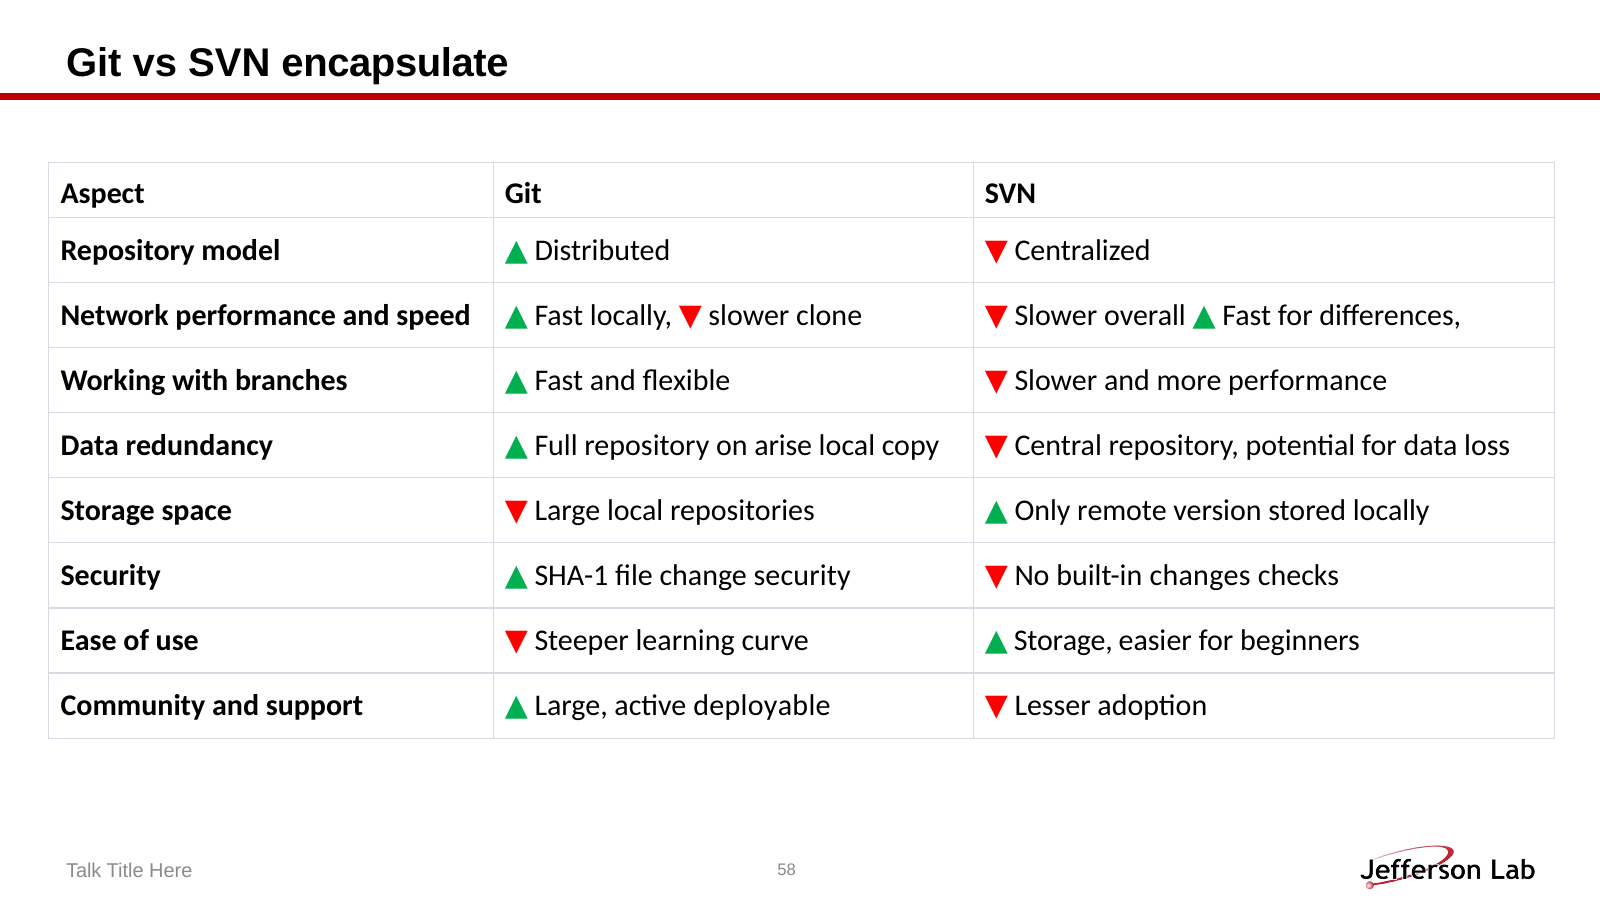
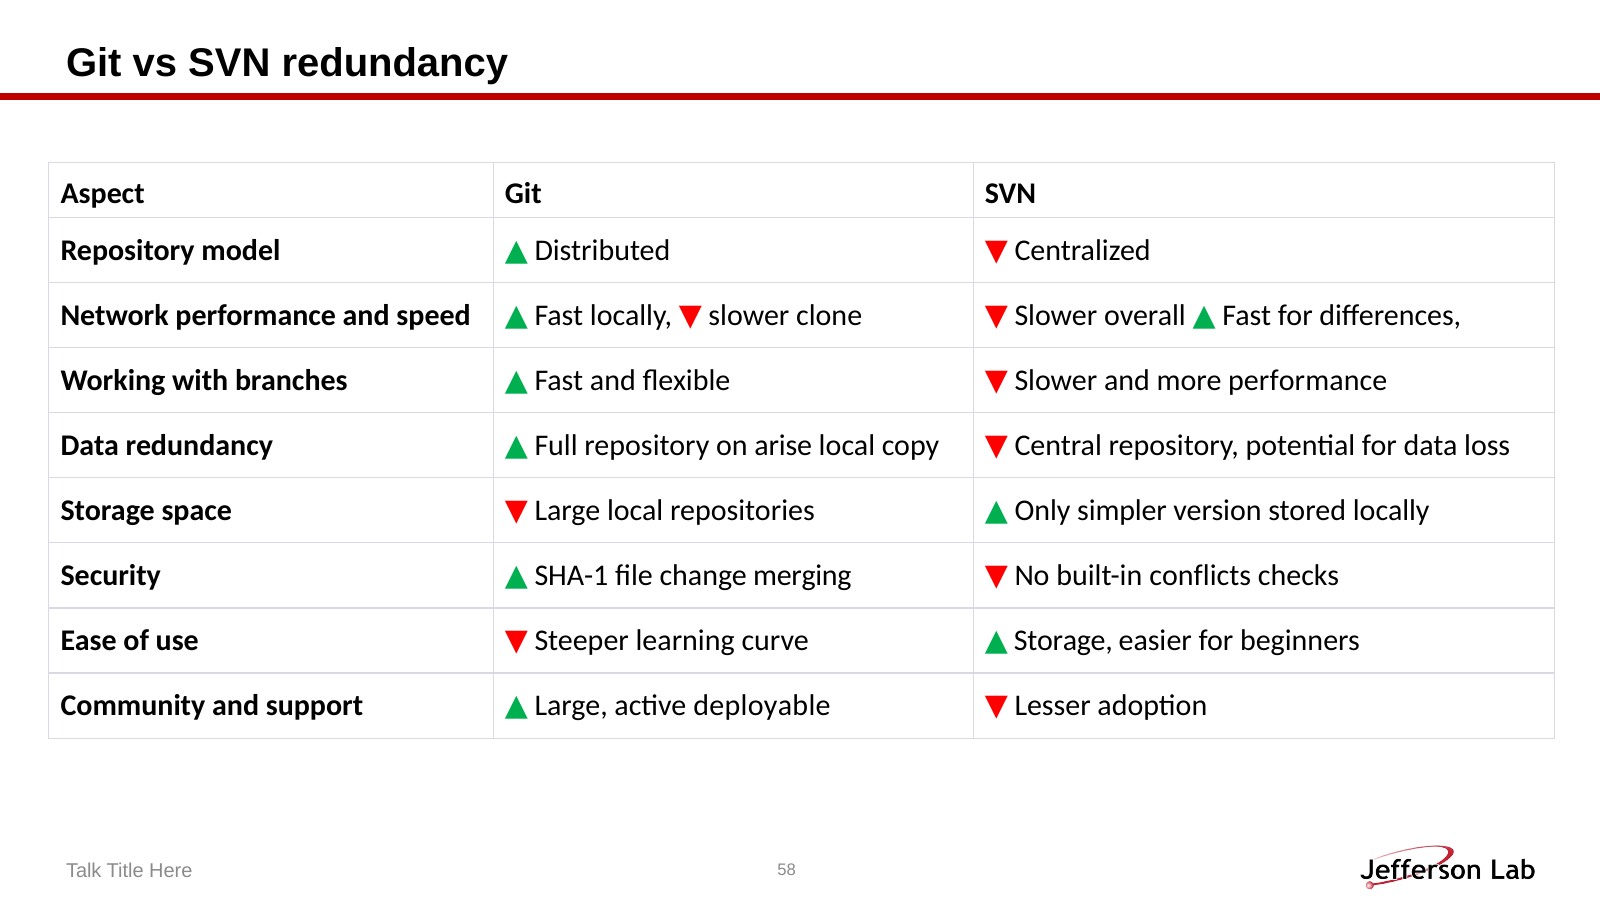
SVN encapsulate: encapsulate -> redundancy (395, 63)
remote: remote -> simpler (1122, 511)
change security: security -> merging (802, 576)
changes: changes -> conflicts (1200, 576)
